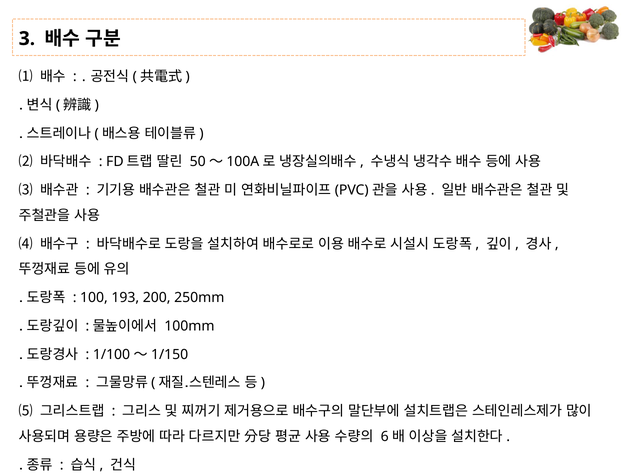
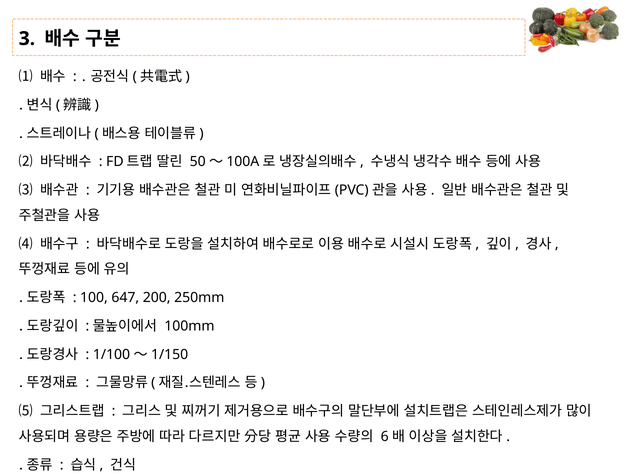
193: 193 -> 647 (125, 298)
